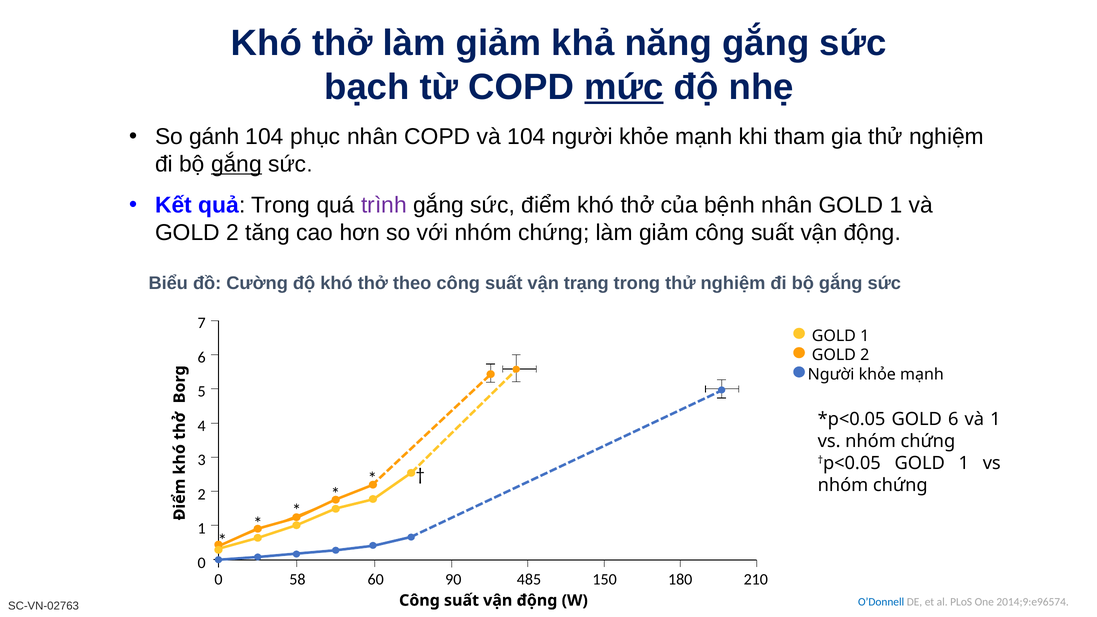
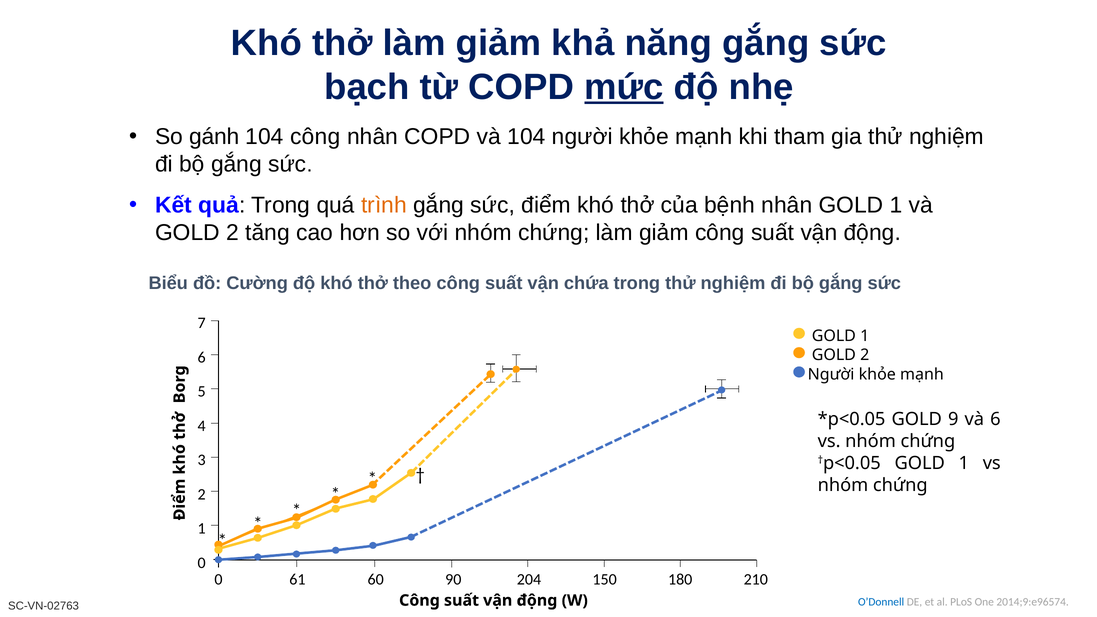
104 phục: phục -> công (315, 137)
gắng underline: present -> none (236, 164)
trình colour: purple -> orange (384, 205)
trạng: trạng -> chứa (586, 283)
GOLD 6: 6 -> 9 (953, 419)
và 1: 1 -> 6 (995, 419)
58: 58 -> 61 (297, 580)
485: 485 -> 204 (529, 580)
